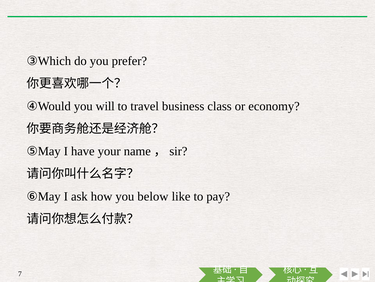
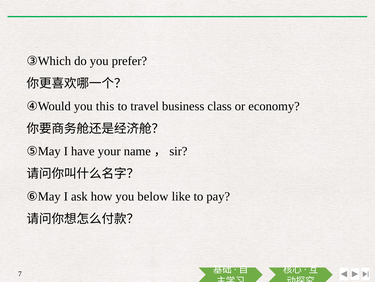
will: will -> this (105, 106)
